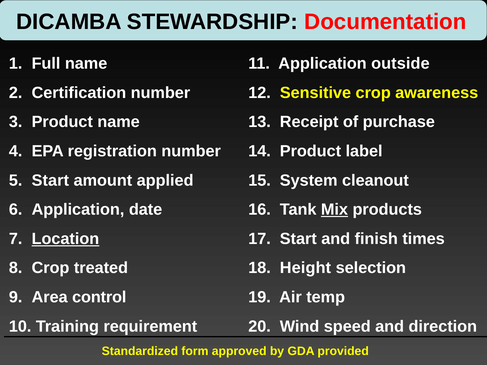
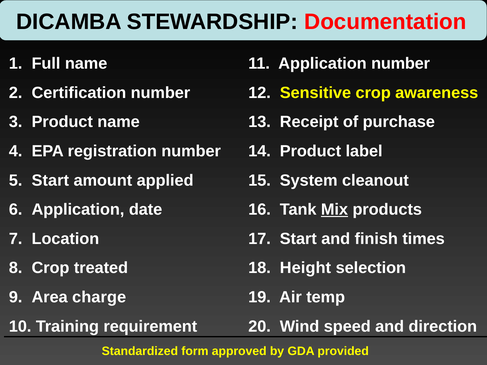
Application outside: outside -> number (401, 64)
Location underline: present -> none (65, 239)
control: control -> charge (99, 297)
